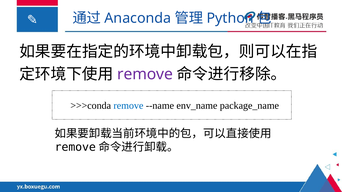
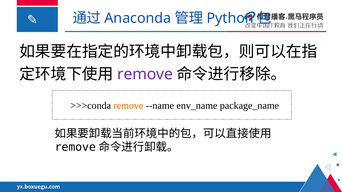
remove colour: blue -> orange (128, 106)
